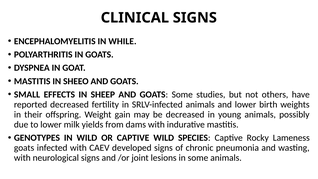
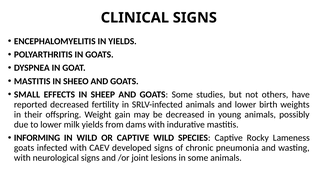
IN WHILE: WHILE -> YIELDS (122, 41)
GENOTYPES: GENOTYPES -> INFORMING (37, 138)
